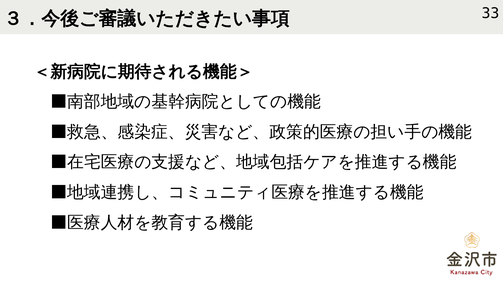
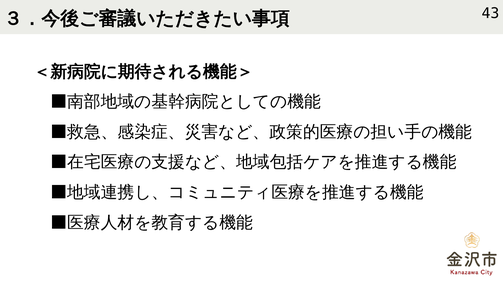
33: 33 -> 43 (490, 13)
